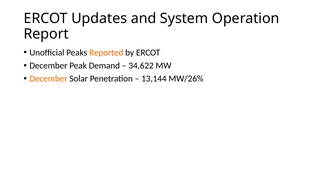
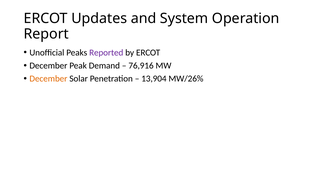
Reported colour: orange -> purple (106, 52)
34,622: 34,622 -> 76,916 (141, 65)
13,144: 13,144 -> 13,904 (154, 78)
